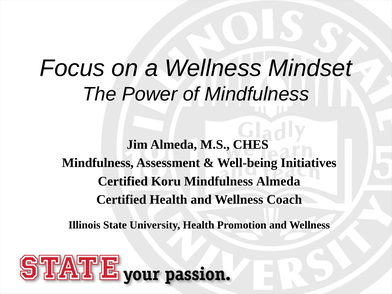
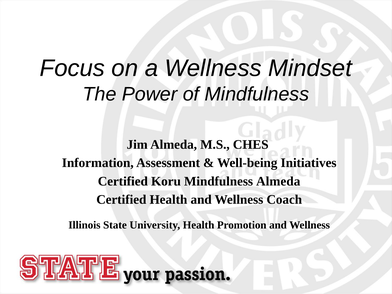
Mindfulness: Mindfulness -> Information (98, 163)
